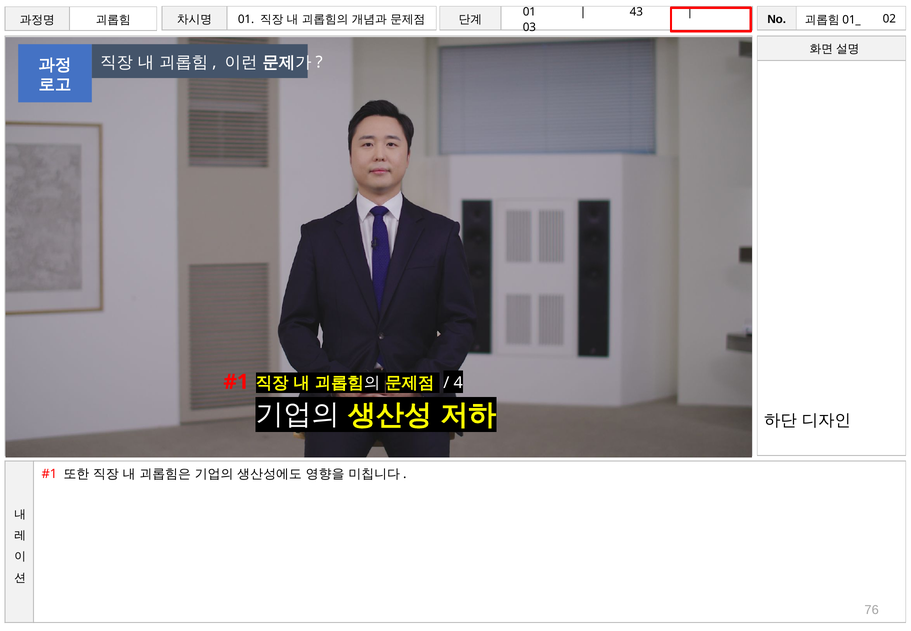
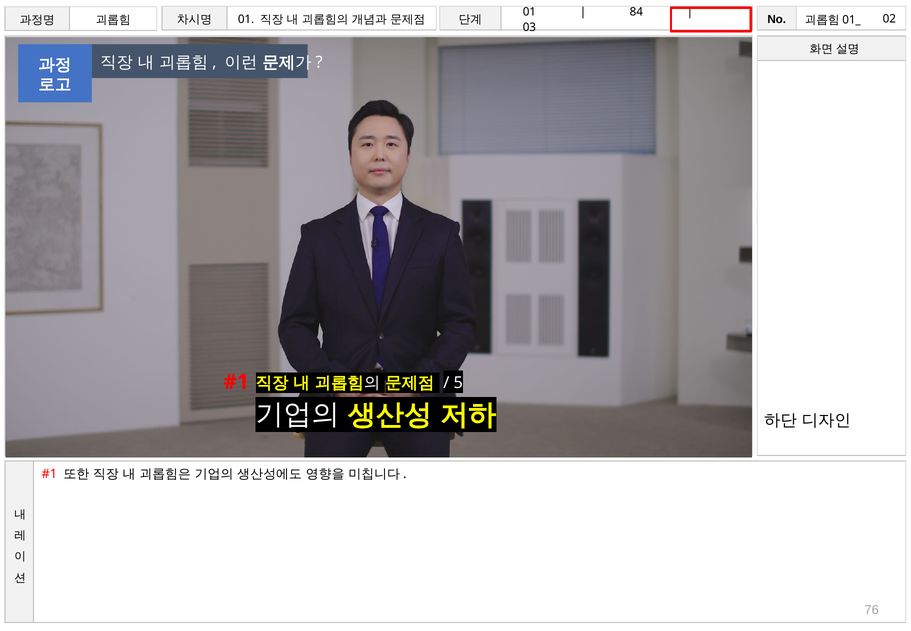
43: 43 -> 84 (636, 12)
4: 4 -> 5 (458, 382)
